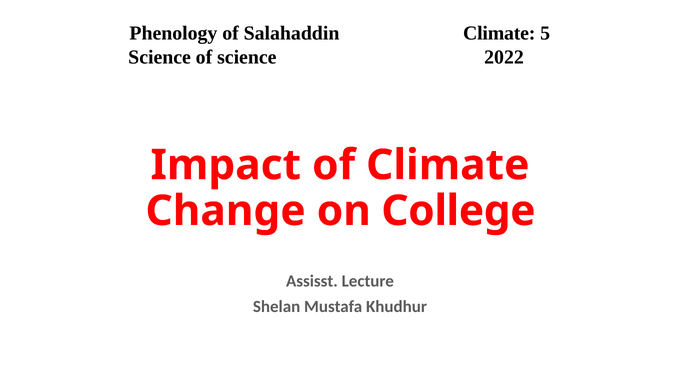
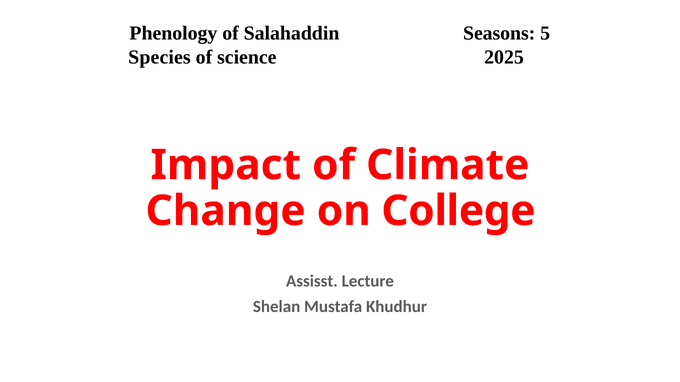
Salahaddin Climate: Climate -> Seasons (499, 33)
Science: Science -> Species (159, 57)
2022: 2022 -> 2025 (504, 57)
